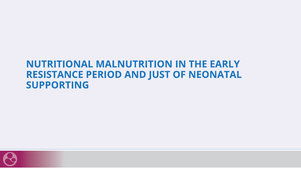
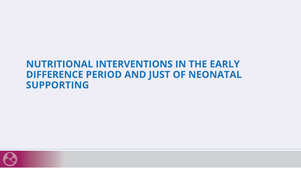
MALNUTRITION: MALNUTRITION -> INTERVENTIONS (134, 64)
RESISTANCE: RESISTANCE -> DIFFERENCE (55, 75)
